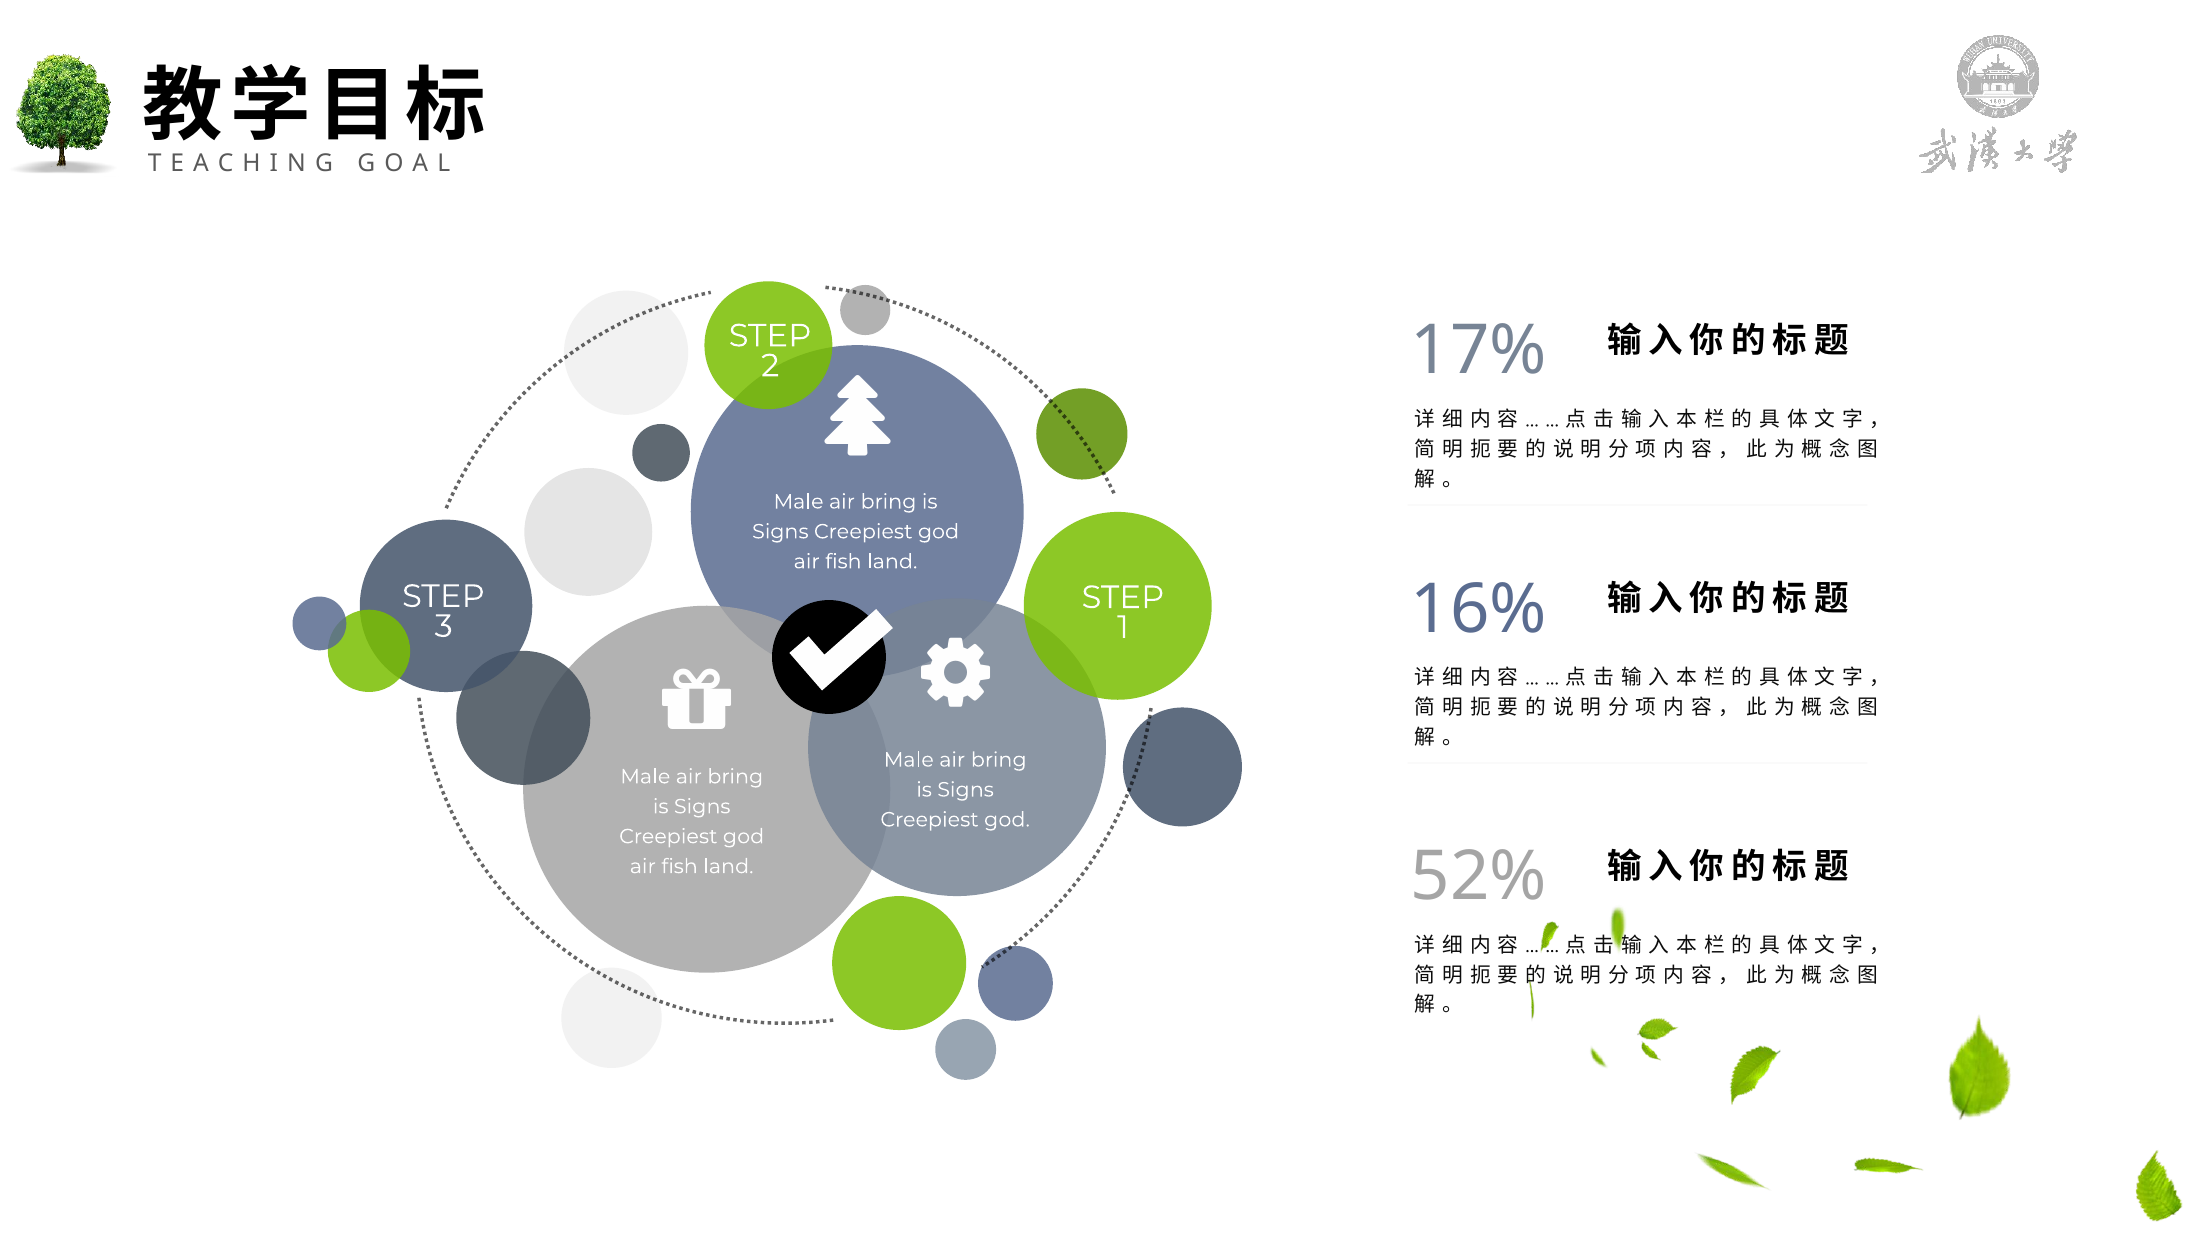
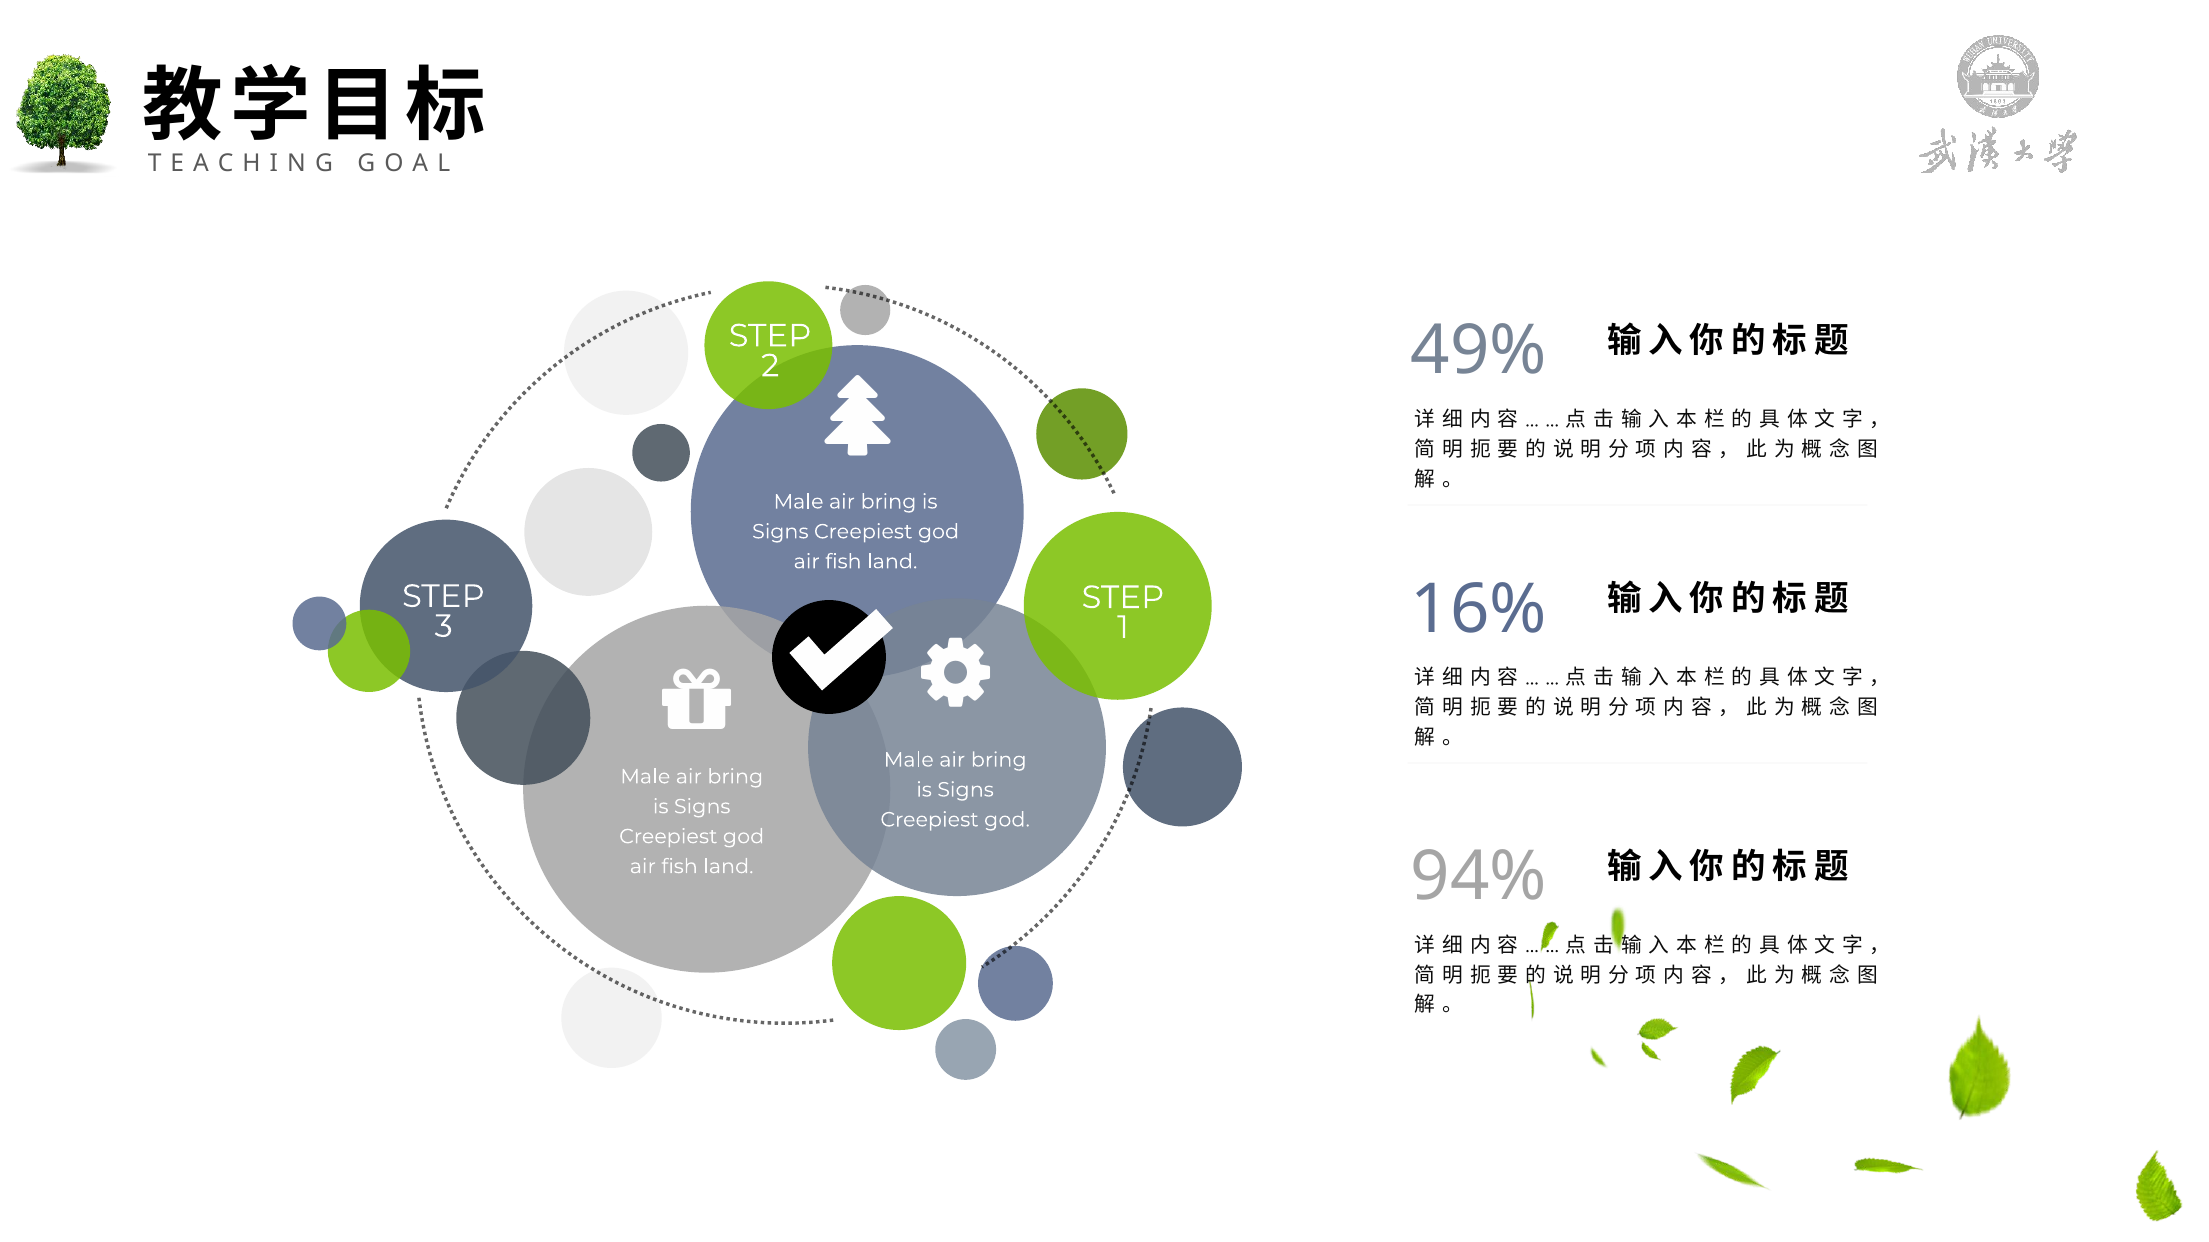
17%: 17% -> 49% (1479, 351)
52%: 52% -> 94% (1479, 877)
